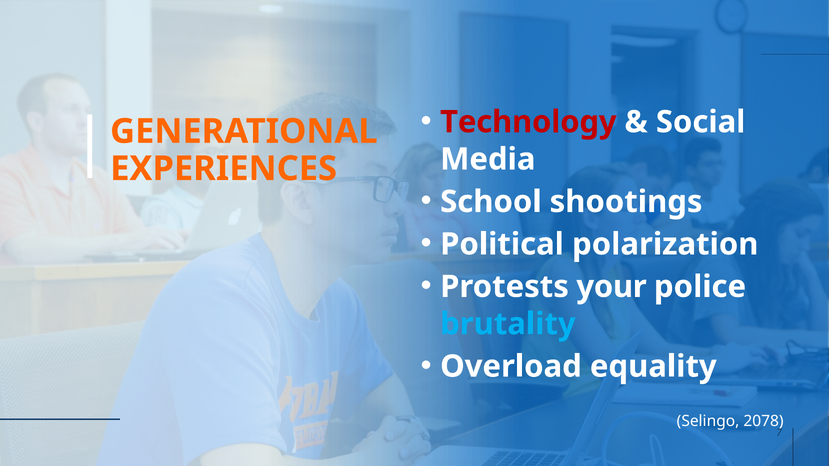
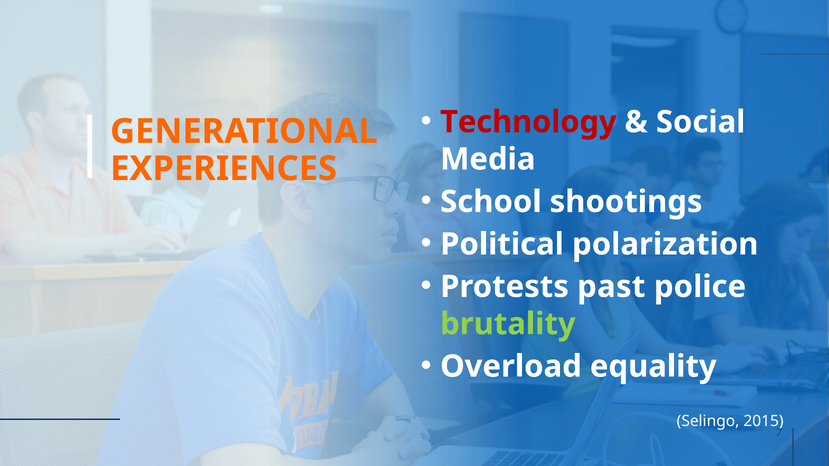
your: your -> past (611, 287)
brutality colour: light blue -> light green (508, 324)
2078: 2078 -> 2015 (763, 421)
